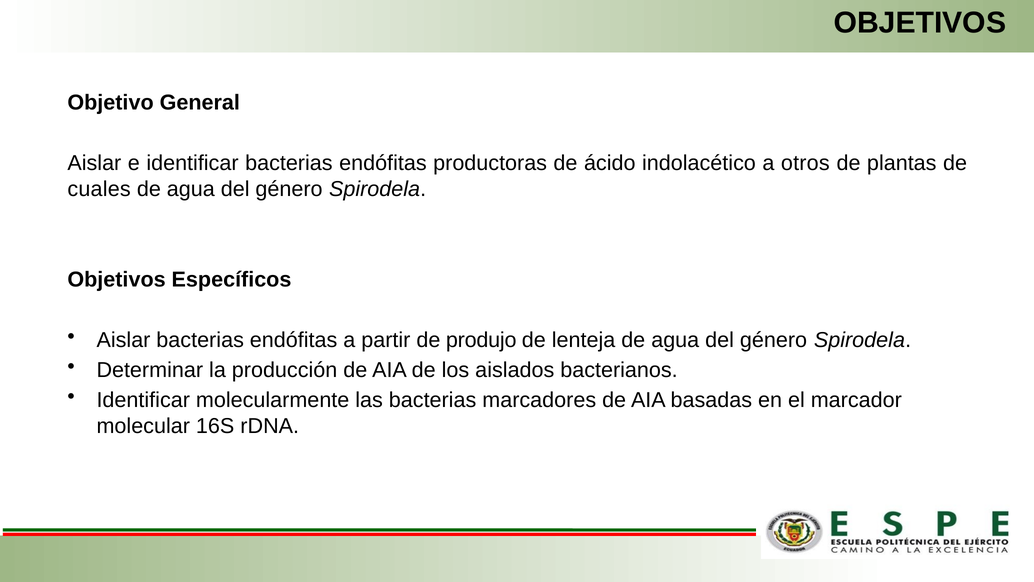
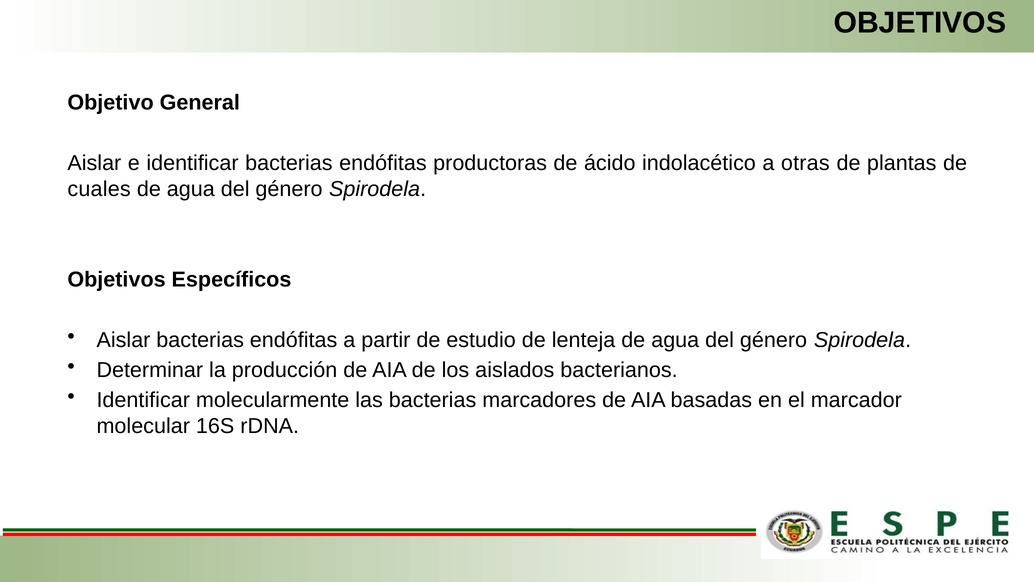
otros: otros -> otras (805, 163)
produjo: produjo -> estudio (481, 340)
